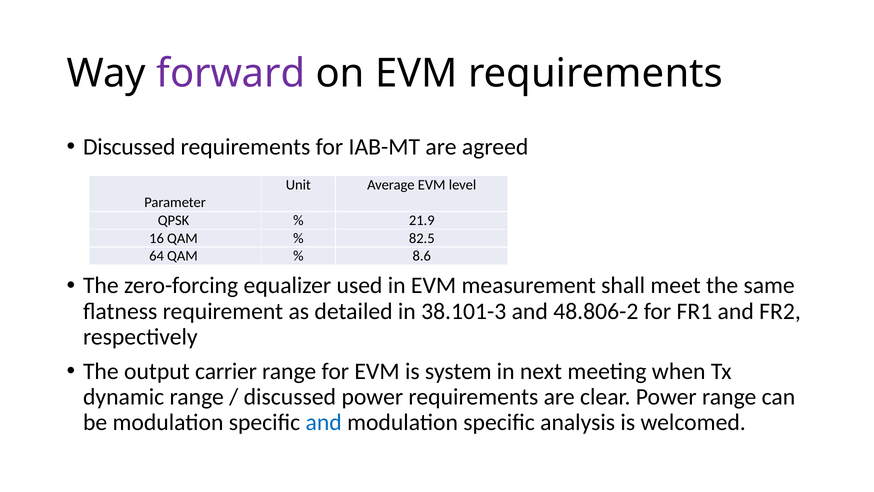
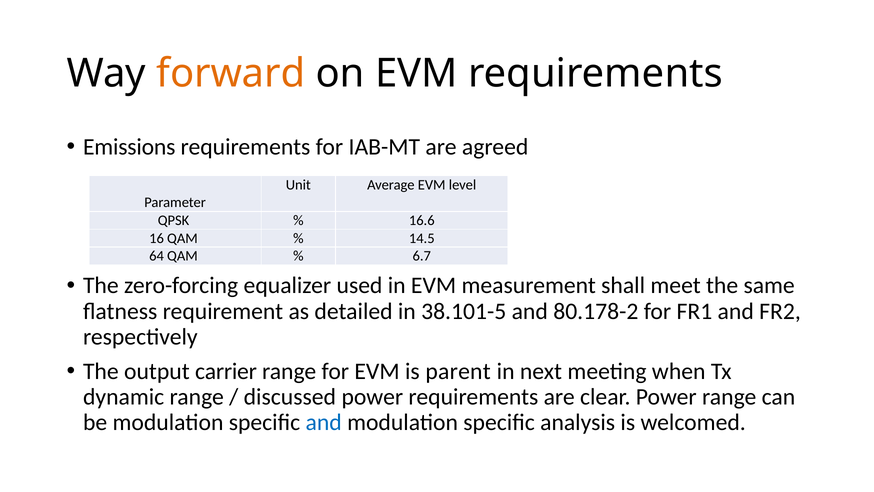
forward colour: purple -> orange (231, 73)
Discussed: Discussed -> Emissions (129, 147)
21.9: 21.9 -> 16.6 (422, 220)
82.5: 82.5 -> 14.5 (422, 238)
8.6: 8.6 -> 6.7 (422, 256)
38.101-3: 38.101-3 -> 38.101-5 (464, 311)
48.806-2: 48.806-2 -> 80.178-2 (596, 311)
system: system -> parent (458, 371)
